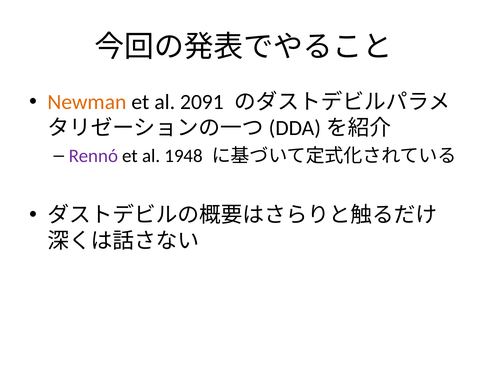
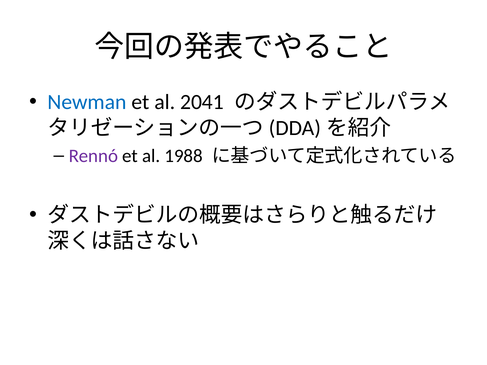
Newman colour: orange -> blue (87, 102)
2091: 2091 -> 2041 (202, 102)
1948: 1948 -> 1988 (184, 156)
